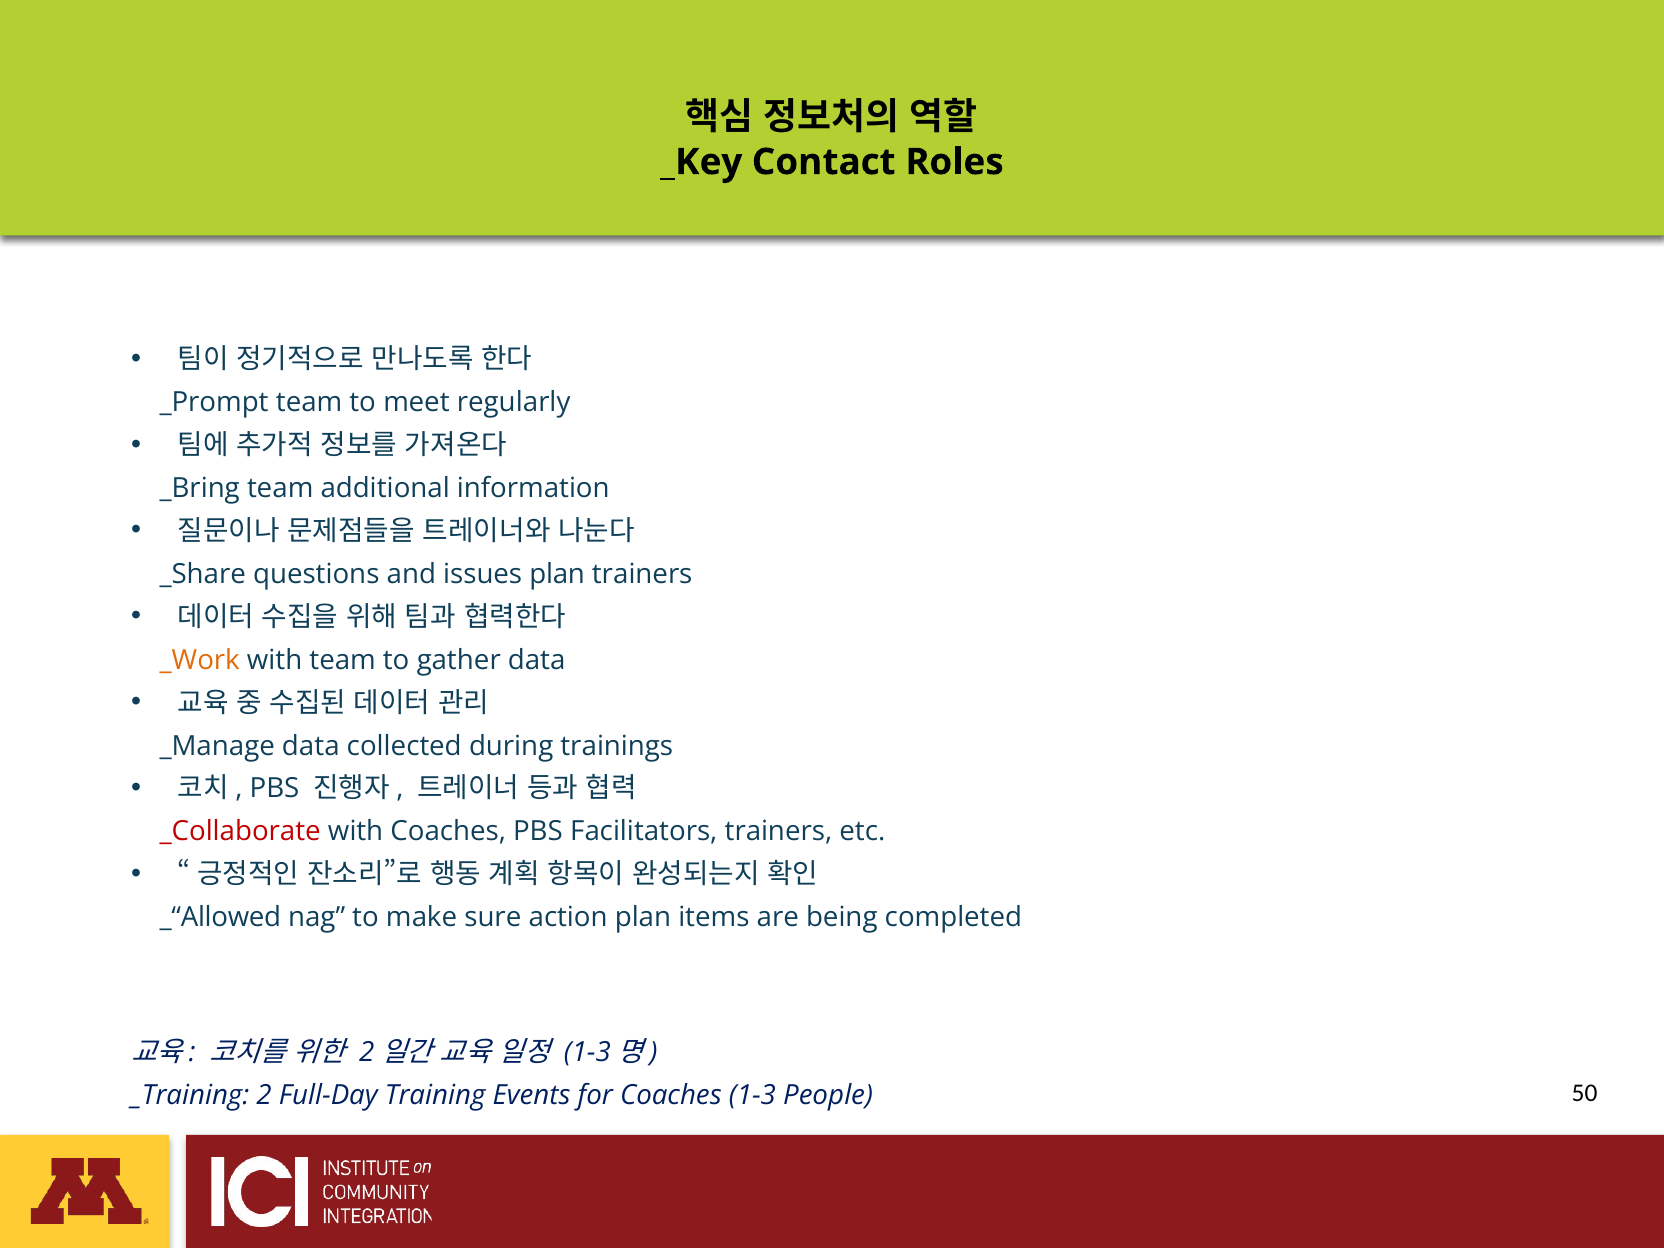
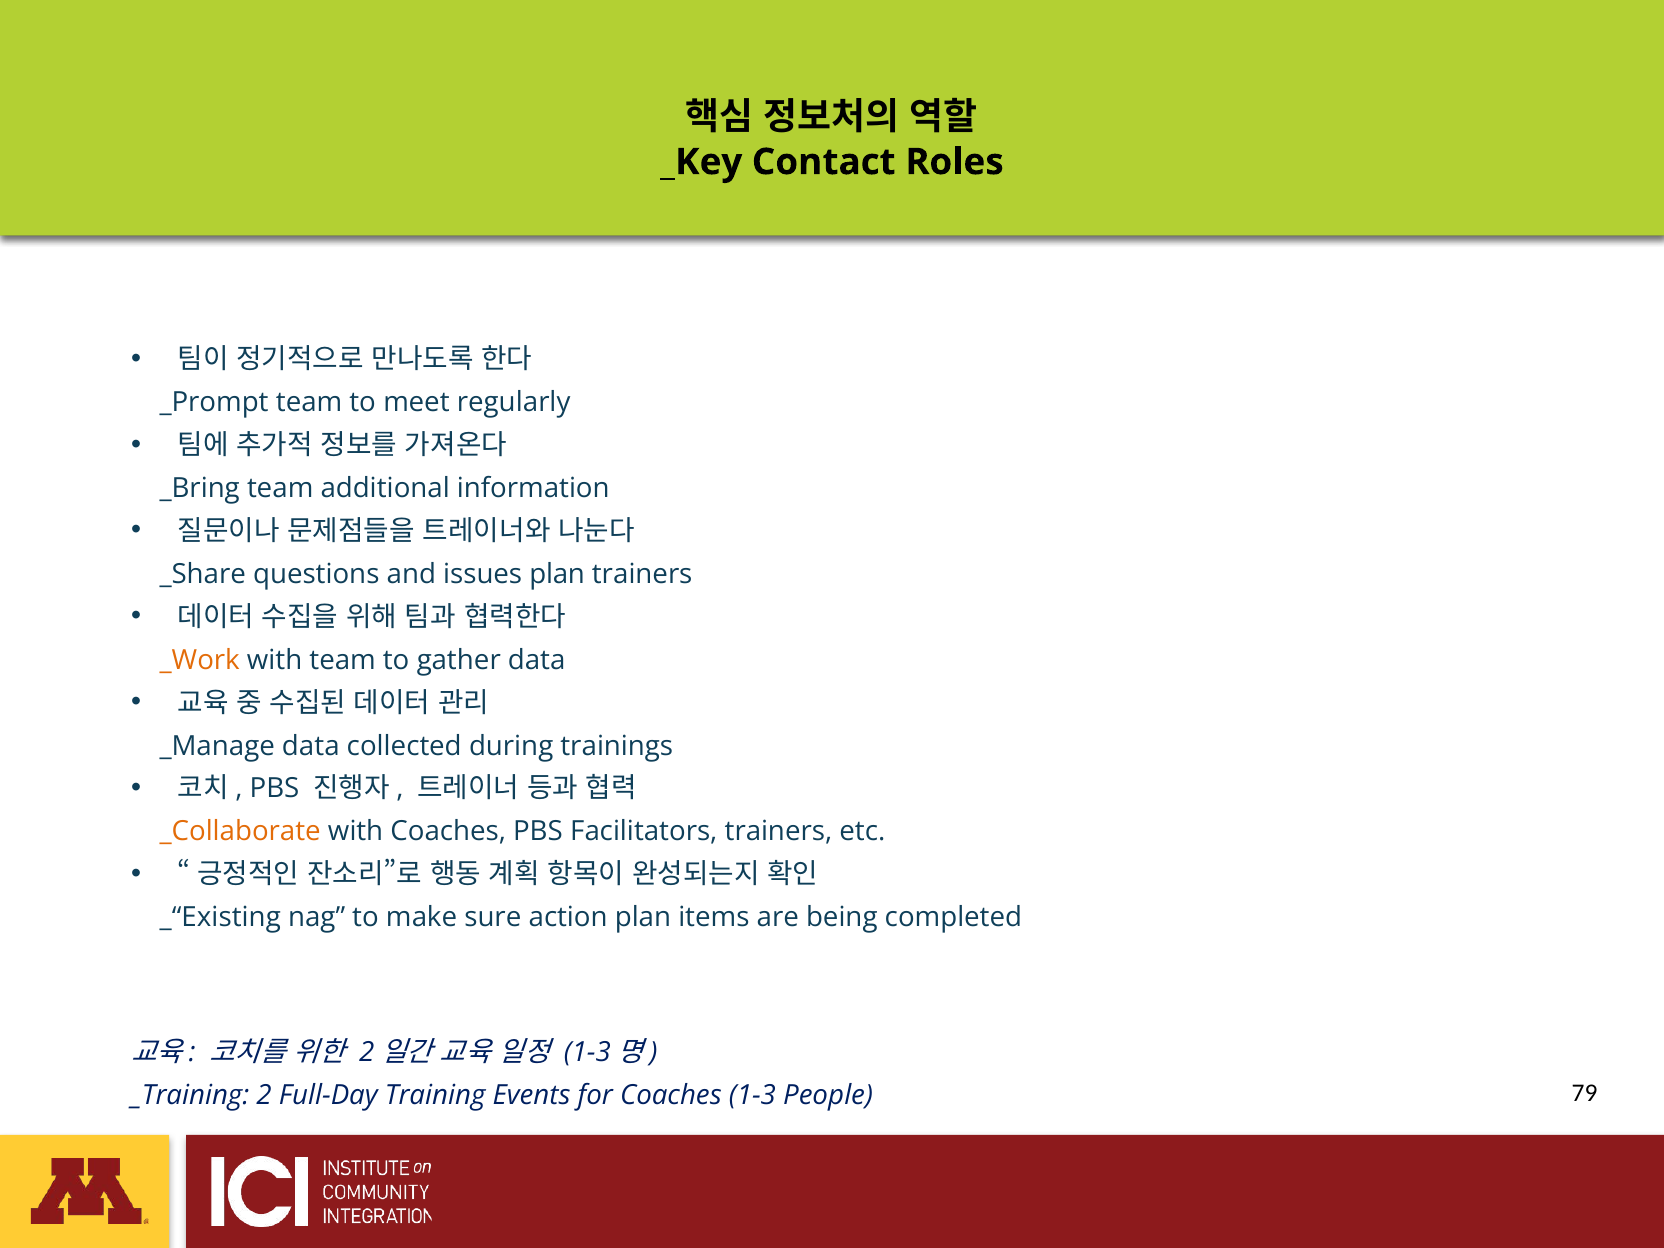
_Collaborate colour: red -> orange (240, 832)
_“Allowed: _“Allowed -> _“Existing (220, 918)
50: 50 -> 79 (1585, 1093)
